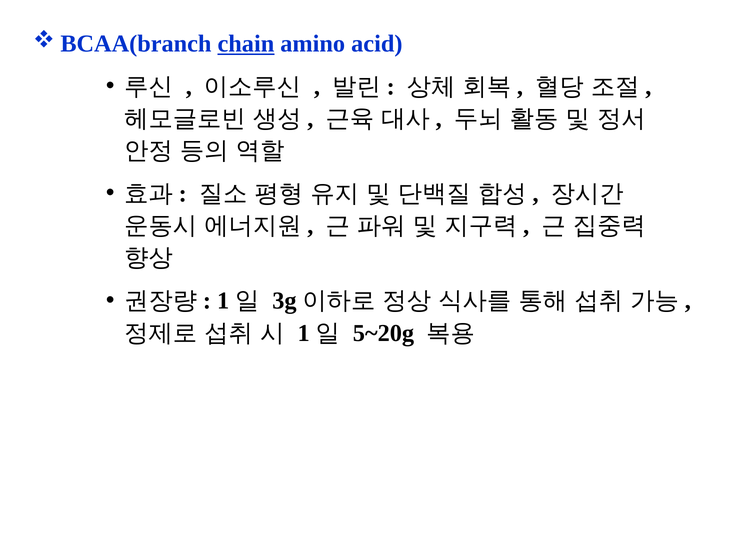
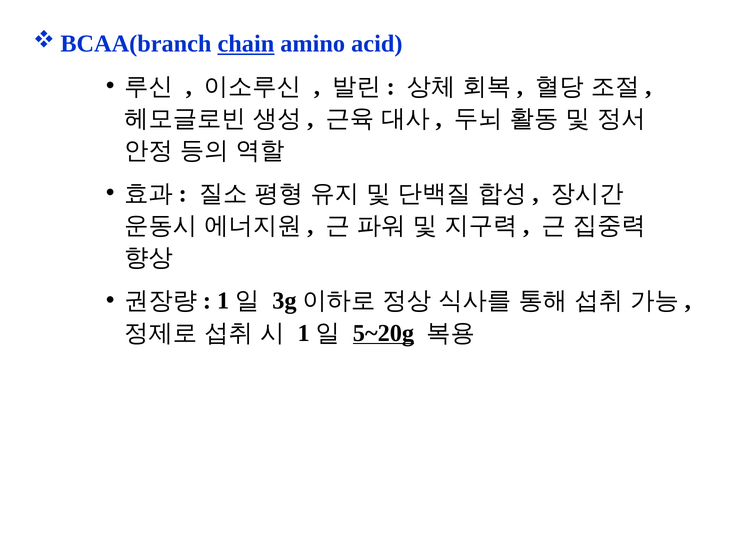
5~20g underline: none -> present (383, 333)
